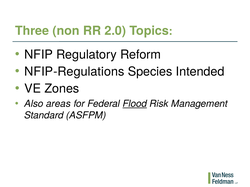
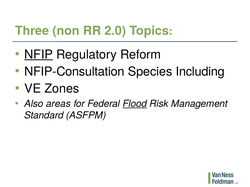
NFIP underline: none -> present (39, 55)
NFIP-Regulations: NFIP-Regulations -> NFIP-Consultation (74, 72)
Intended: Intended -> Including (200, 72)
